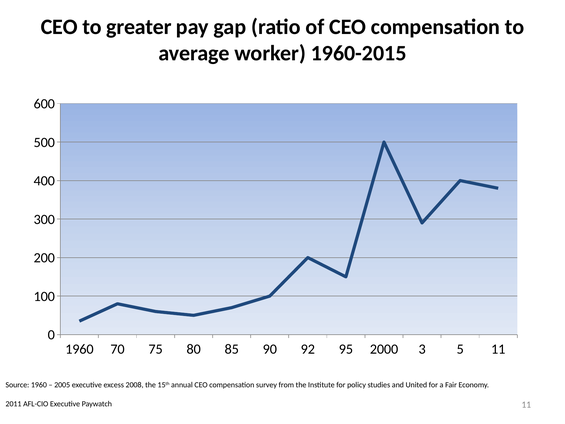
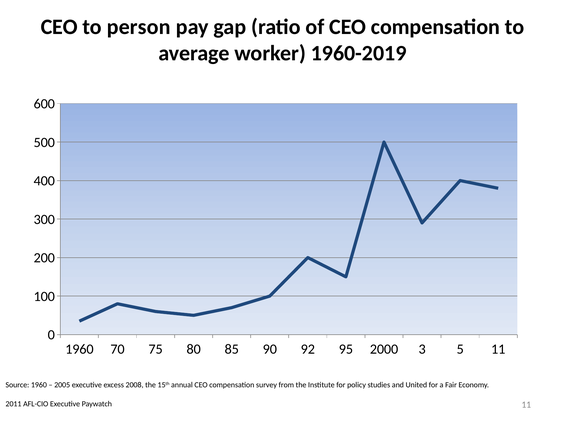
greater: greater -> person (139, 27)
1960-2015: 1960-2015 -> 1960-2019 (359, 53)
